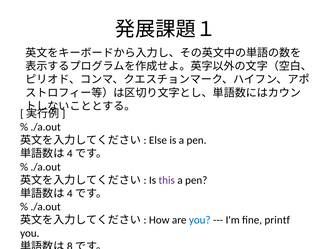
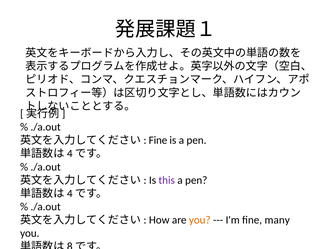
Else: Else -> Fine (158, 140)
you colour: blue -> orange (200, 219)
printf: printf -> many (277, 219)
